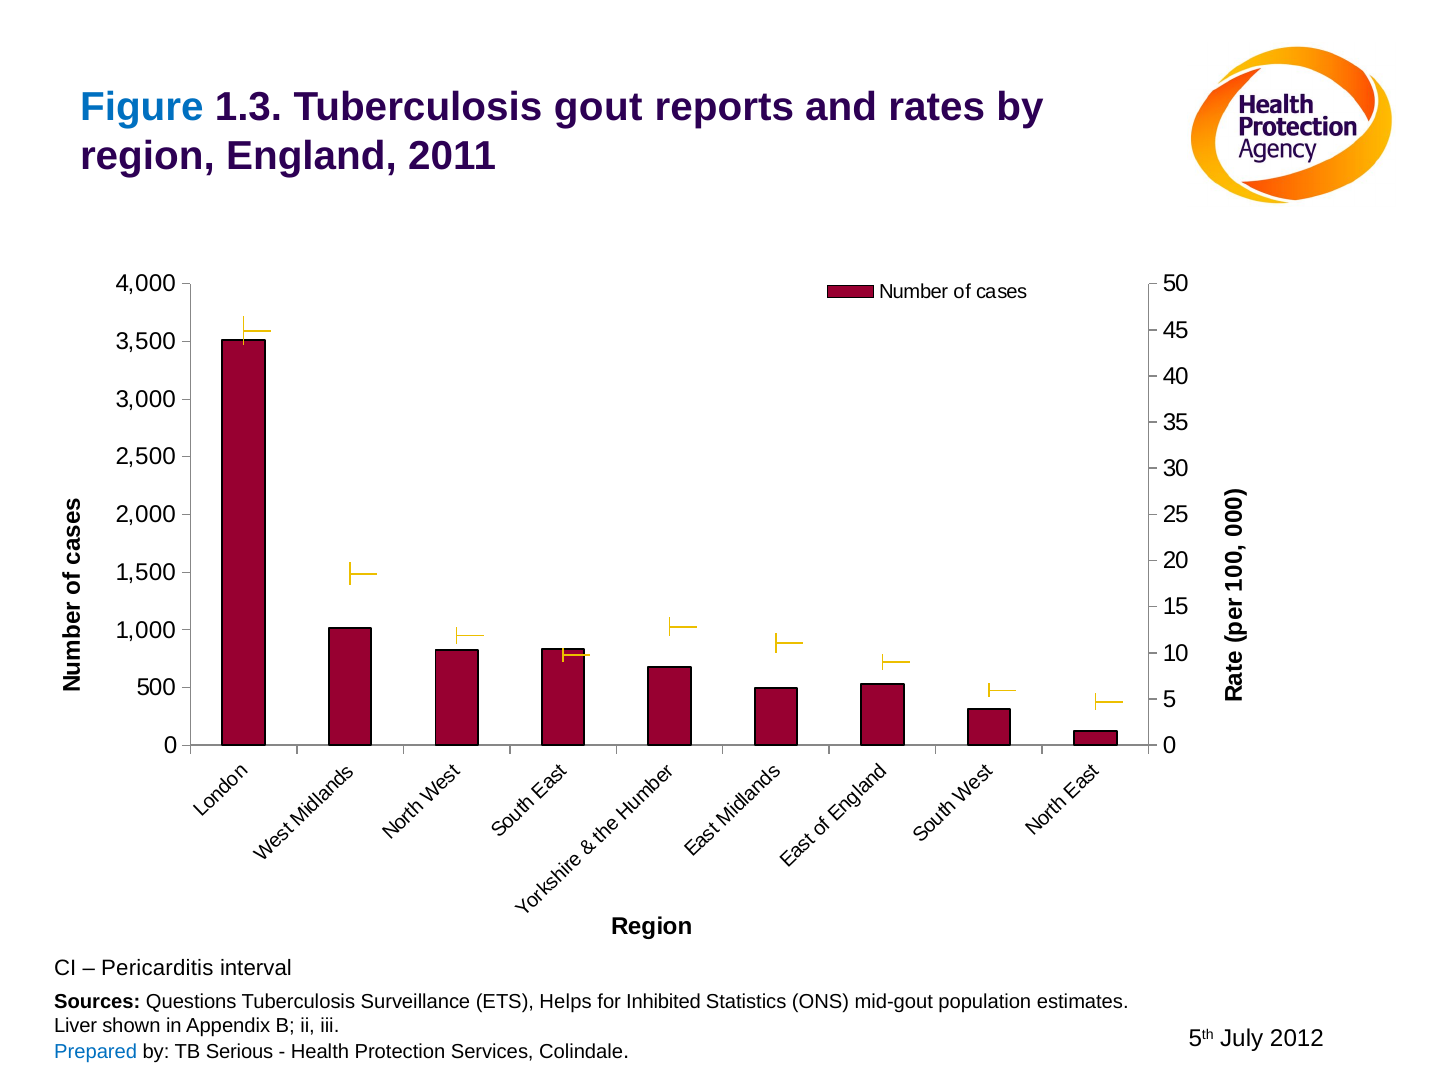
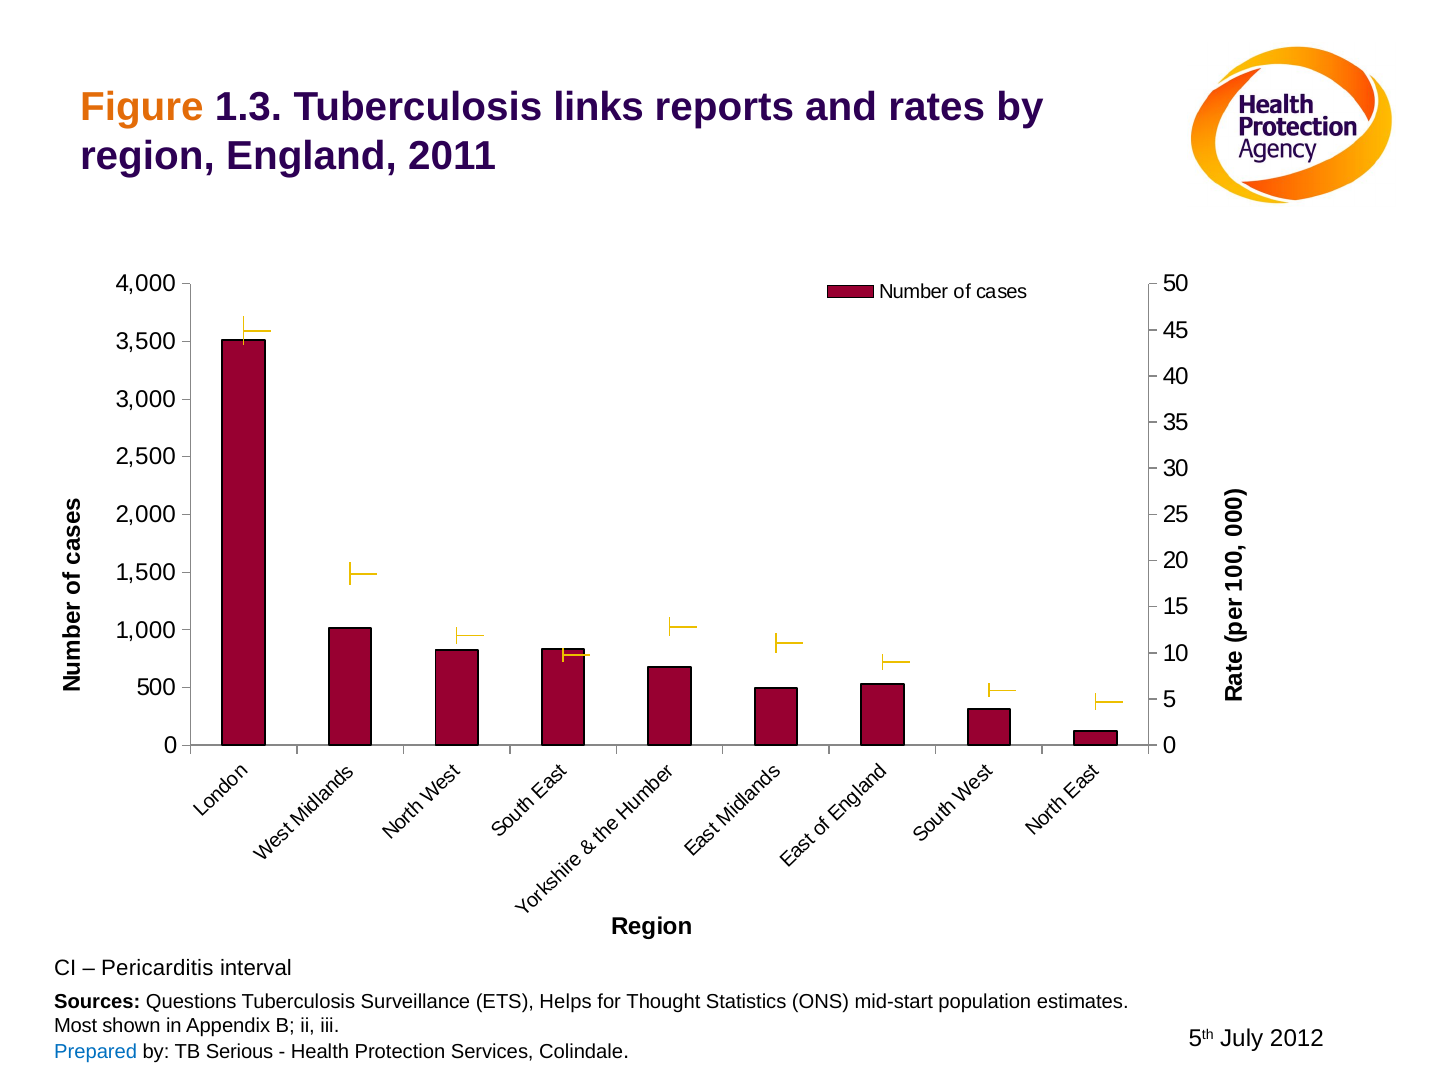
Figure colour: blue -> orange (142, 107)
gout: gout -> links (599, 107)
Inhibited: Inhibited -> Thought (663, 1002)
mid-gout: mid-gout -> mid-start (894, 1002)
Liver: Liver -> Most (76, 1026)
